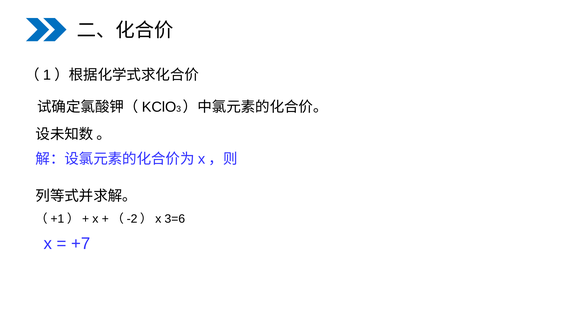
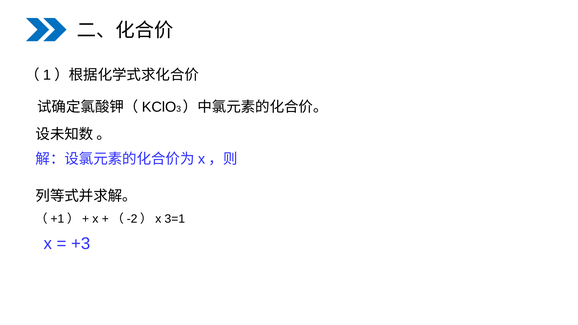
3=6: 3=6 -> 3=1 (175, 219)
+7: +7 -> +3 (81, 244)
